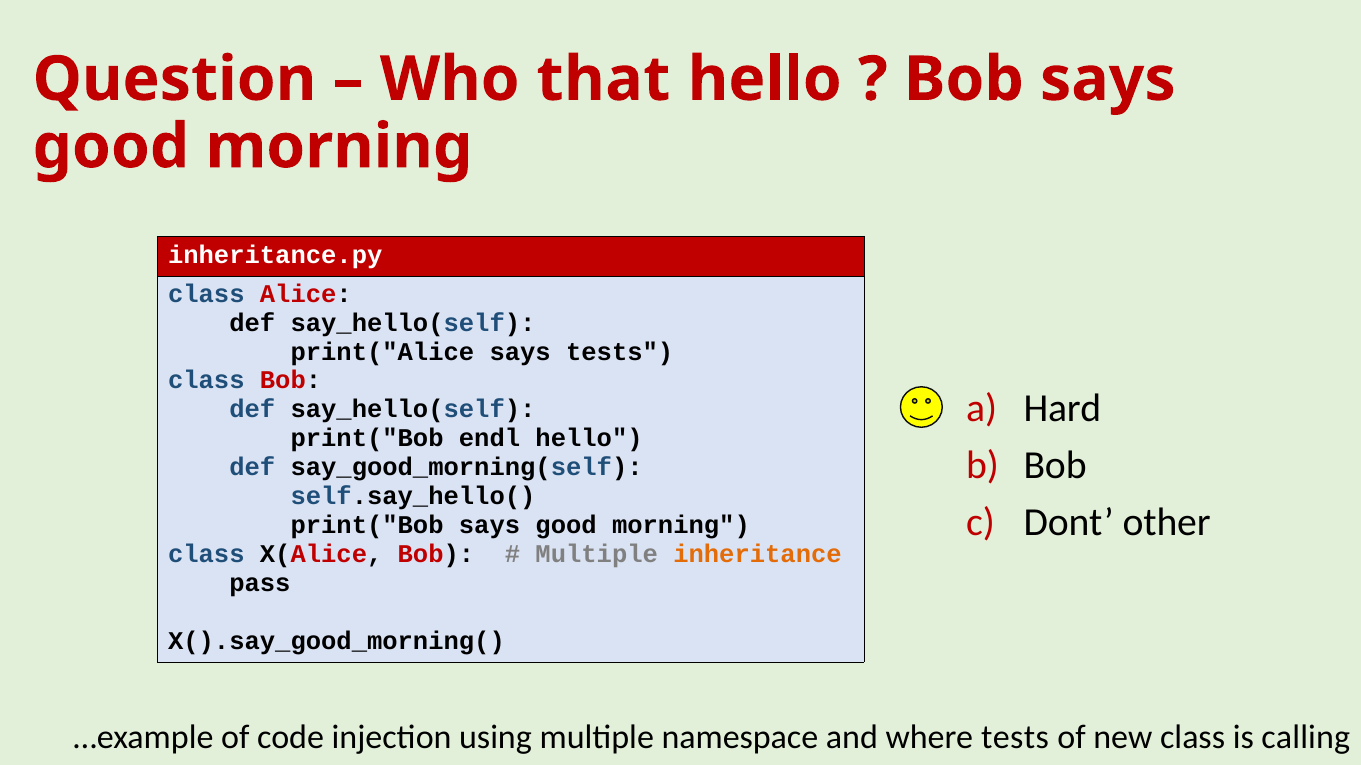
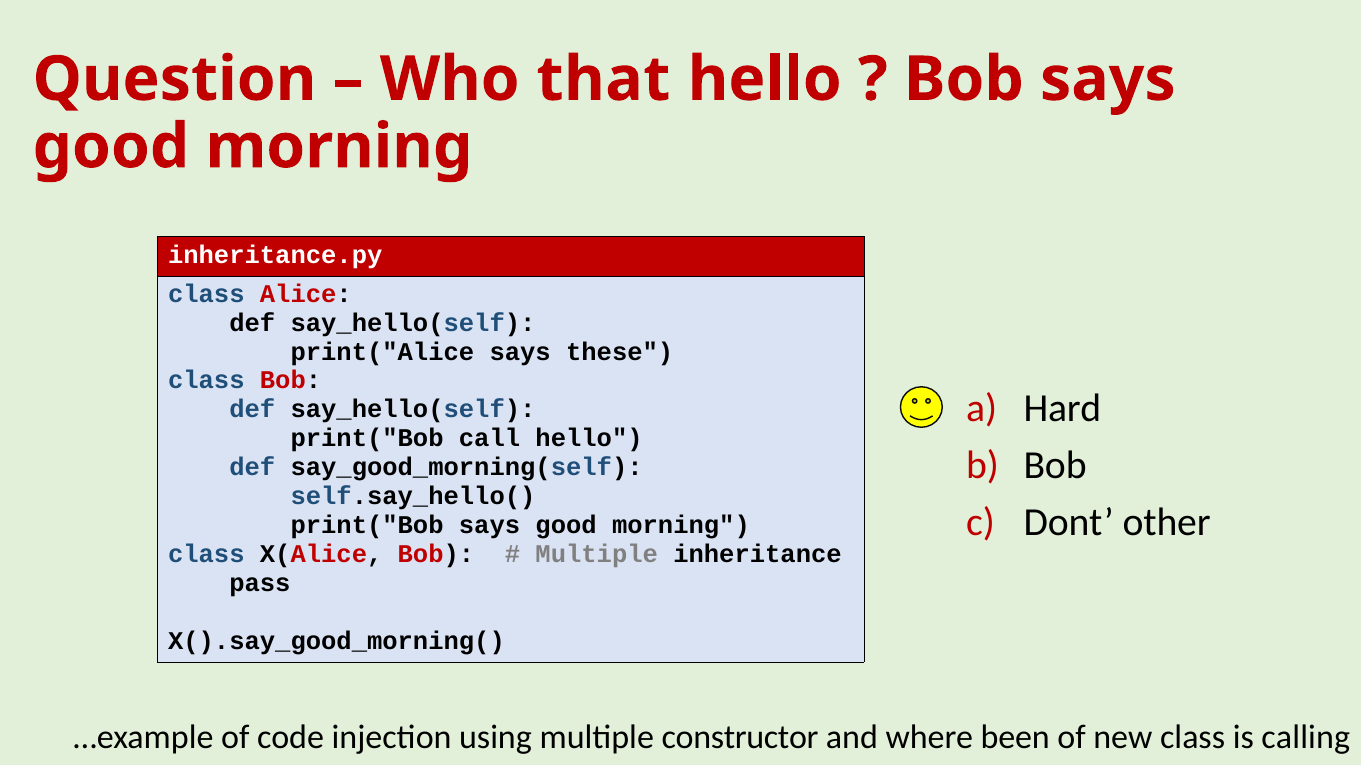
says tests: tests -> these (620, 352)
endl: endl -> call (490, 439)
inheritance colour: orange -> black (757, 554)
namespace: namespace -> constructor (740, 737)
where tests: tests -> been (1015, 737)
